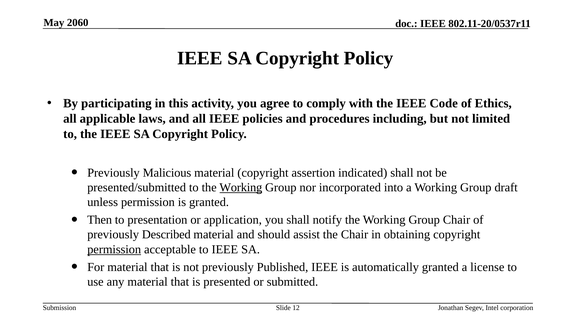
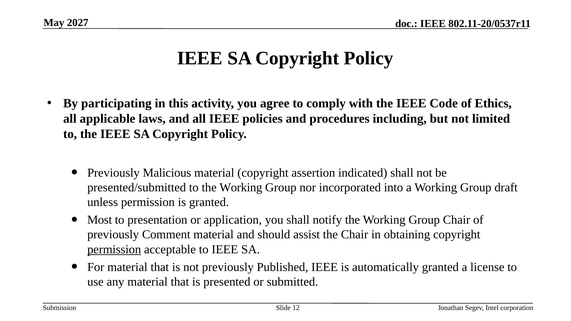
2060: 2060 -> 2027 (78, 23)
Working underline: present -> none (241, 188)
Then: Then -> Most (100, 220)
Described: Described -> Comment (166, 235)
